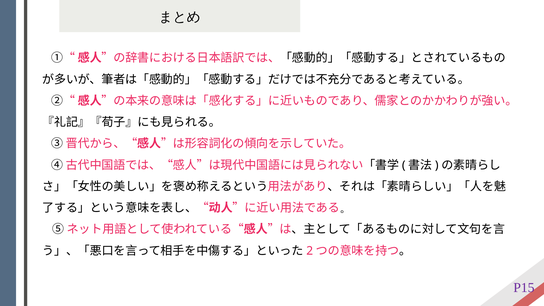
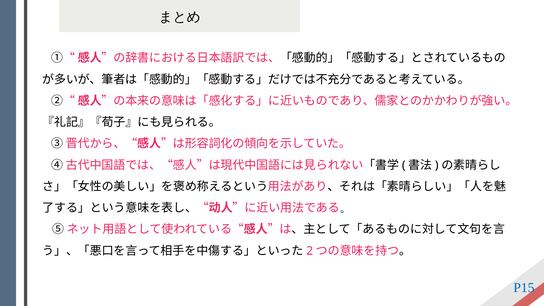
P15 colour: purple -> blue (524, 288)
